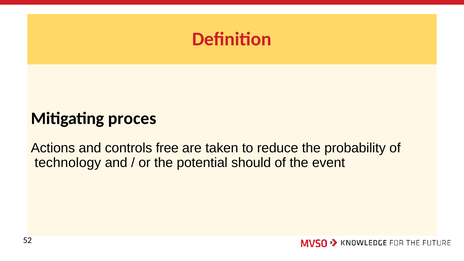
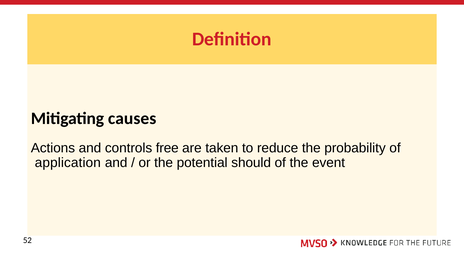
proces: proces -> causes (132, 119)
technology: technology -> application (68, 163)
